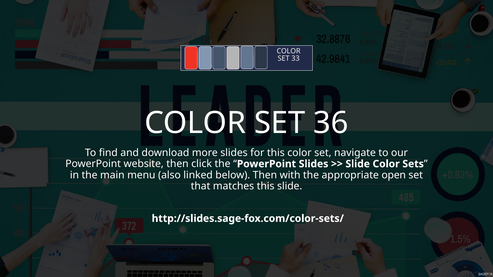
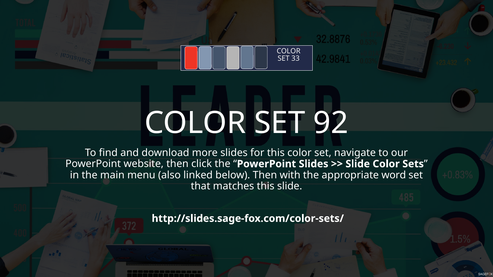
36: 36 -> 92 (331, 123)
open: open -> word (394, 175)
